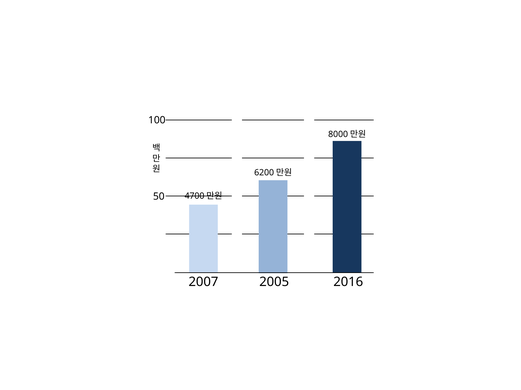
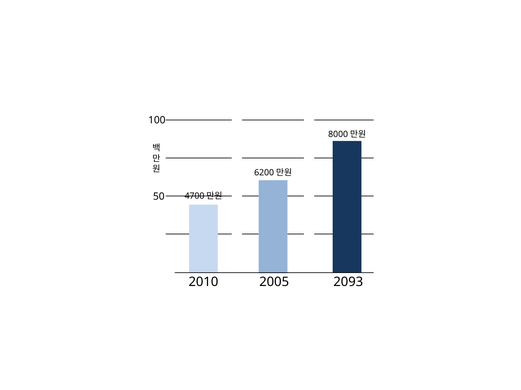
2007: 2007 -> 2010 (203, 282)
2016: 2016 -> 2093 (348, 282)
